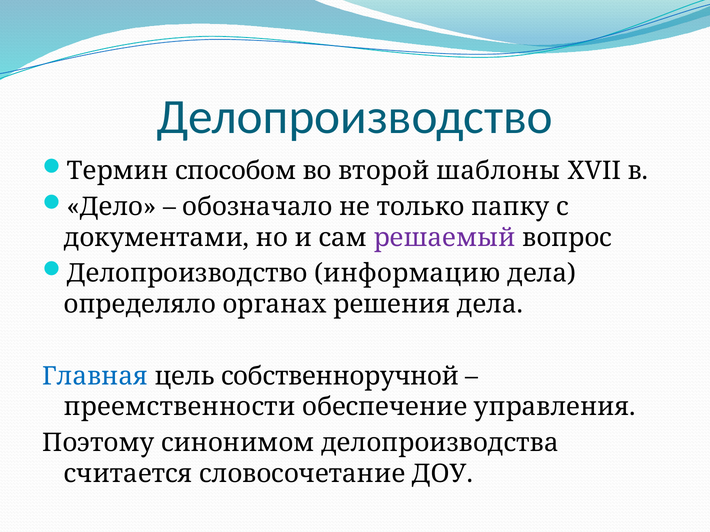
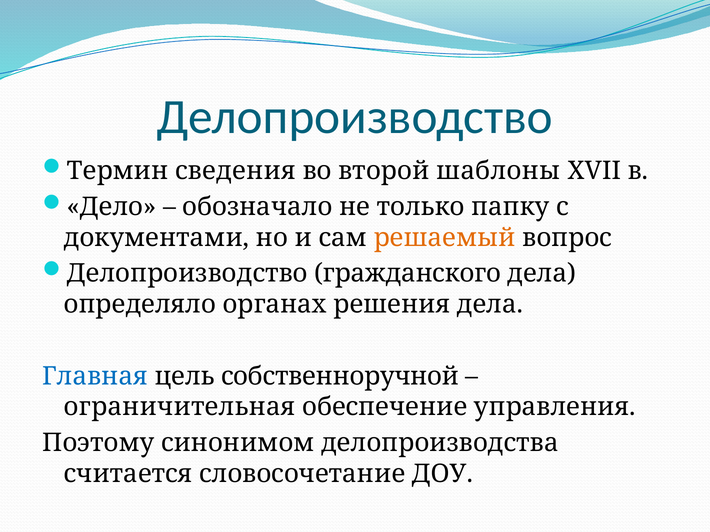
способом: способом -> сведения (235, 171)
решаемый colour: purple -> orange (445, 238)
информацию: информацию -> гражданского (408, 274)
преемственности: преемственности -> ограничительная (180, 407)
